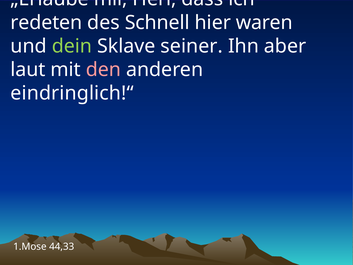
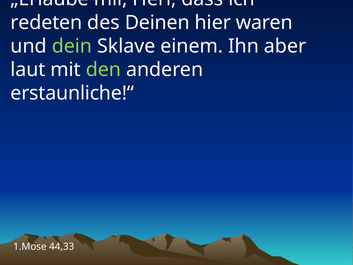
Schnell: Schnell -> Deinen (157, 23)
seiner: seiner -> einem (192, 46)
den colour: pink -> light green (103, 70)
eindringlich!“: eindringlich!“ -> erstaunliche!“ (72, 93)
